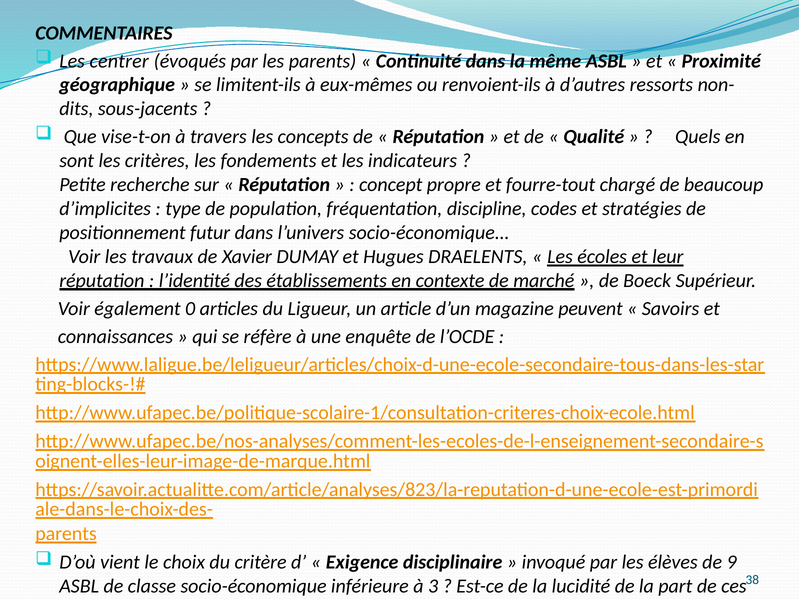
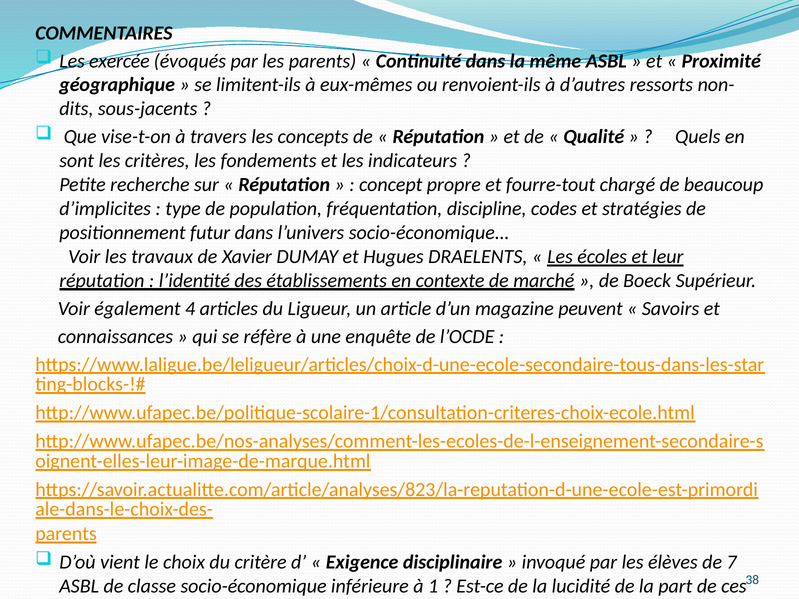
centrer: centrer -> exercée (119, 61)
0: 0 -> 4 (190, 309)
9: 9 -> 7 (732, 562)
3: 3 -> 1 (433, 586)
